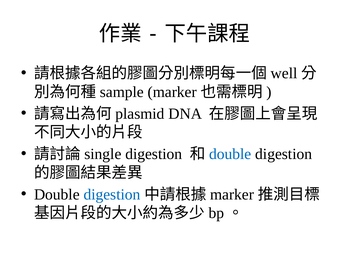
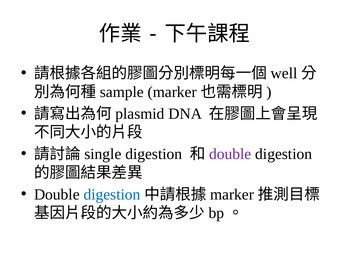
double colour: blue -> purple (230, 154)
